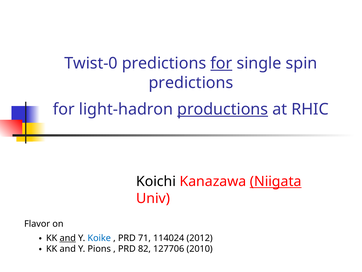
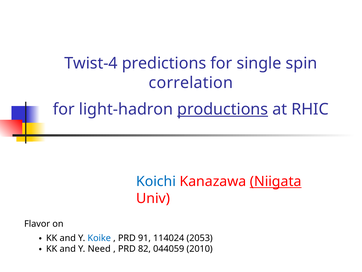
Twist-0: Twist-0 -> Twist-4 (91, 63)
for underline: present -> none (221, 63)
predictions: predictions -> correlation (191, 83)
Koichi colour: black -> blue (156, 181)
and underline: present -> none (68, 238)
71: 71 -> 91 (144, 238)
2012: 2012 -> 2053 (200, 238)
Pions: Pions -> Need (99, 249)
127706: 127706 -> 044059 (169, 249)
